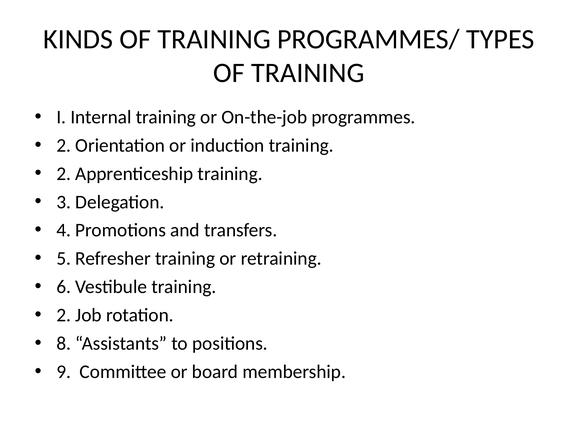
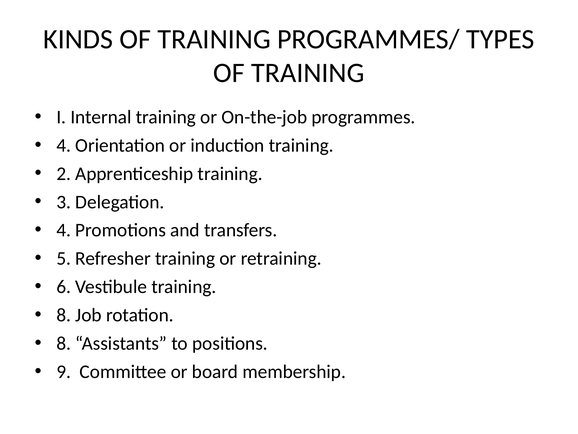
2: 2 -> 4 (64, 145)
2: 2 -> 8 (64, 315)
